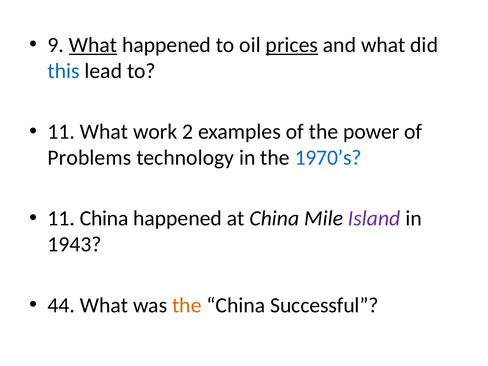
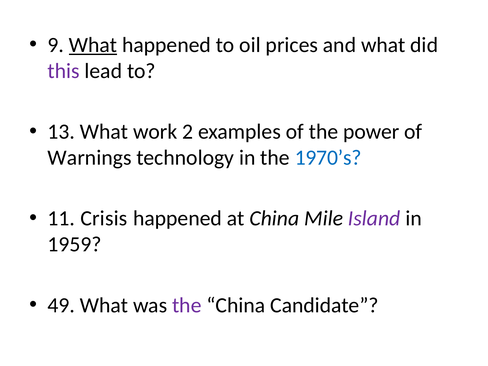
prices underline: present -> none (292, 45)
this colour: blue -> purple (64, 71)
11: 11 -> 13 (61, 132)
Problems: Problems -> Warnings (90, 158)
11 China: China -> Crisis (104, 218)
1943: 1943 -> 1959 (75, 244)
44: 44 -> 49 (61, 305)
the colour: orange -> purple (187, 305)
Successful: Successful -> Candidate (324, 305)
